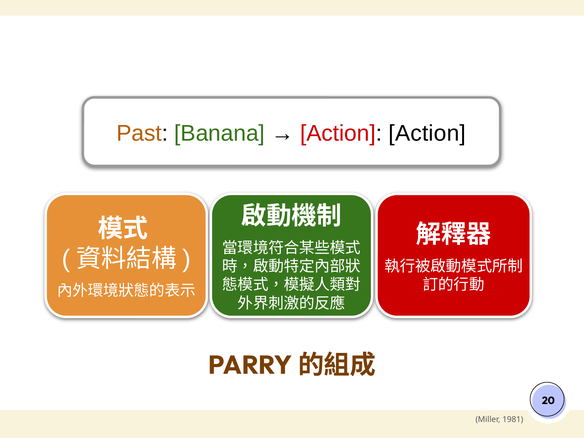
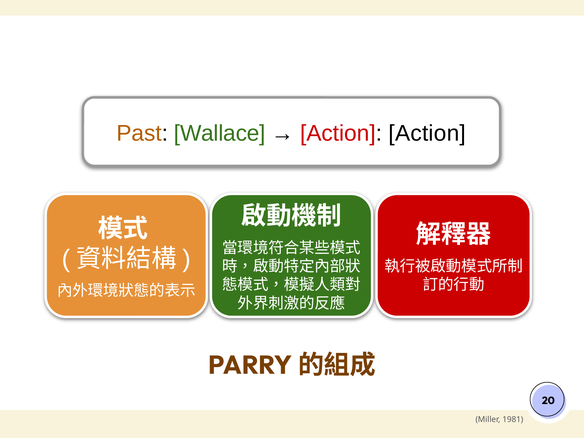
Banana: Banana -> Wallace (220, 133)
